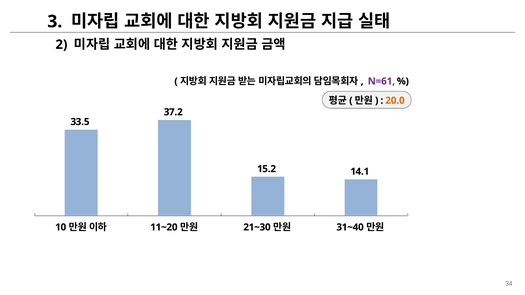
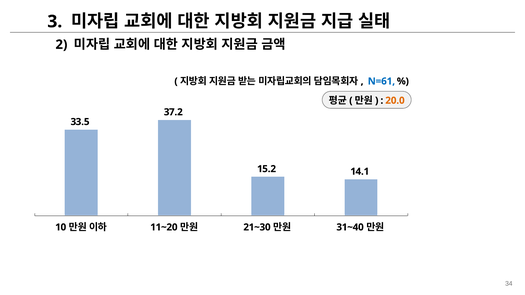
N=61 colour: purple -> blue (381, 81)
